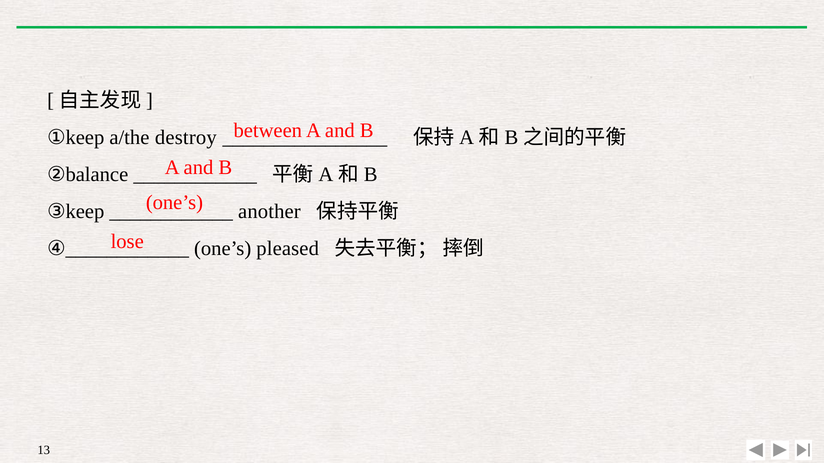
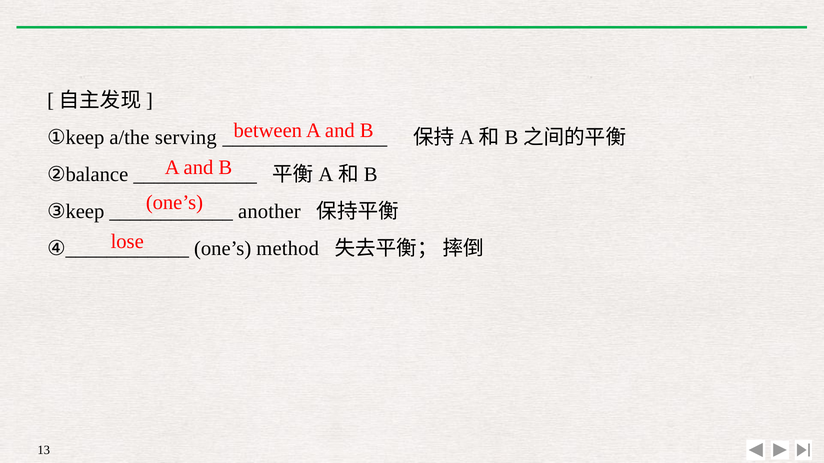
destroy: destroy -> serving (186, 137)
pleased: pleased -> method (288, 249)
